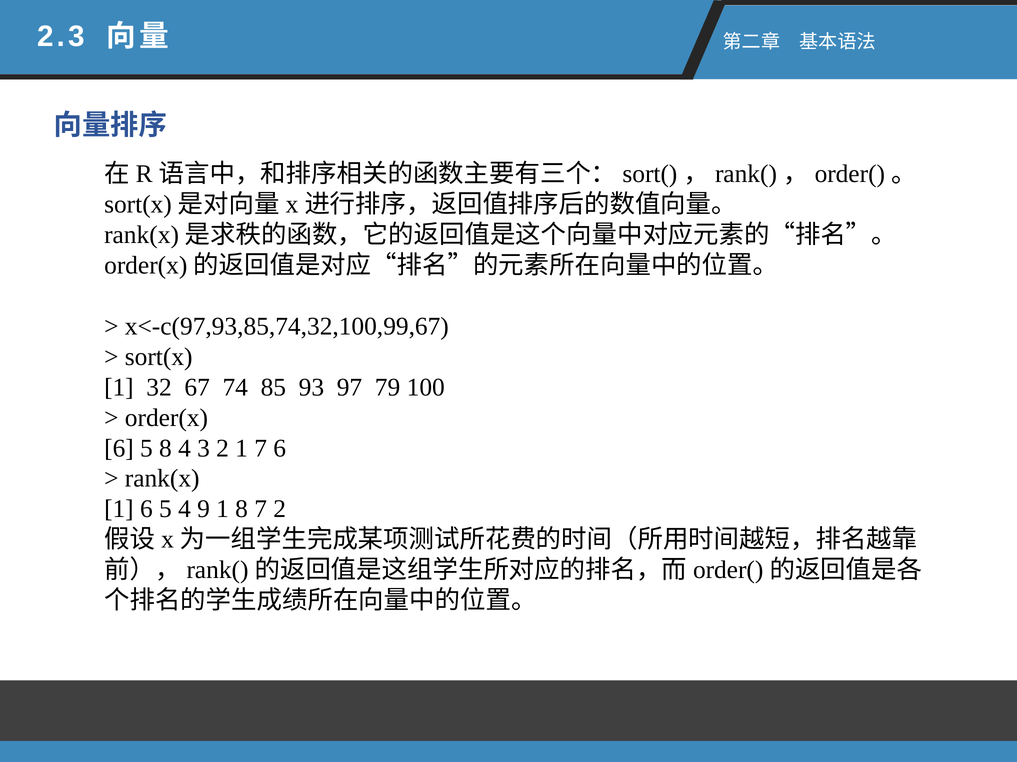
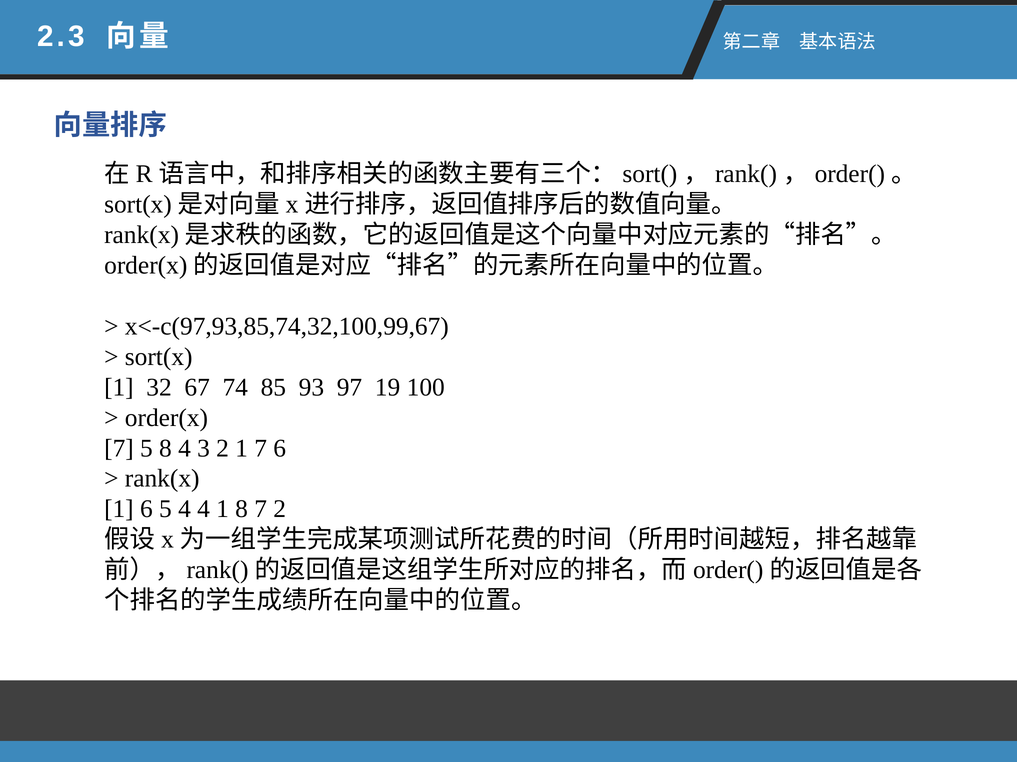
79: 79 -> 19 (388, 388)
6: 6 -> 7 (119, 449)
4 9: 9 -> 4 (204, 510)
